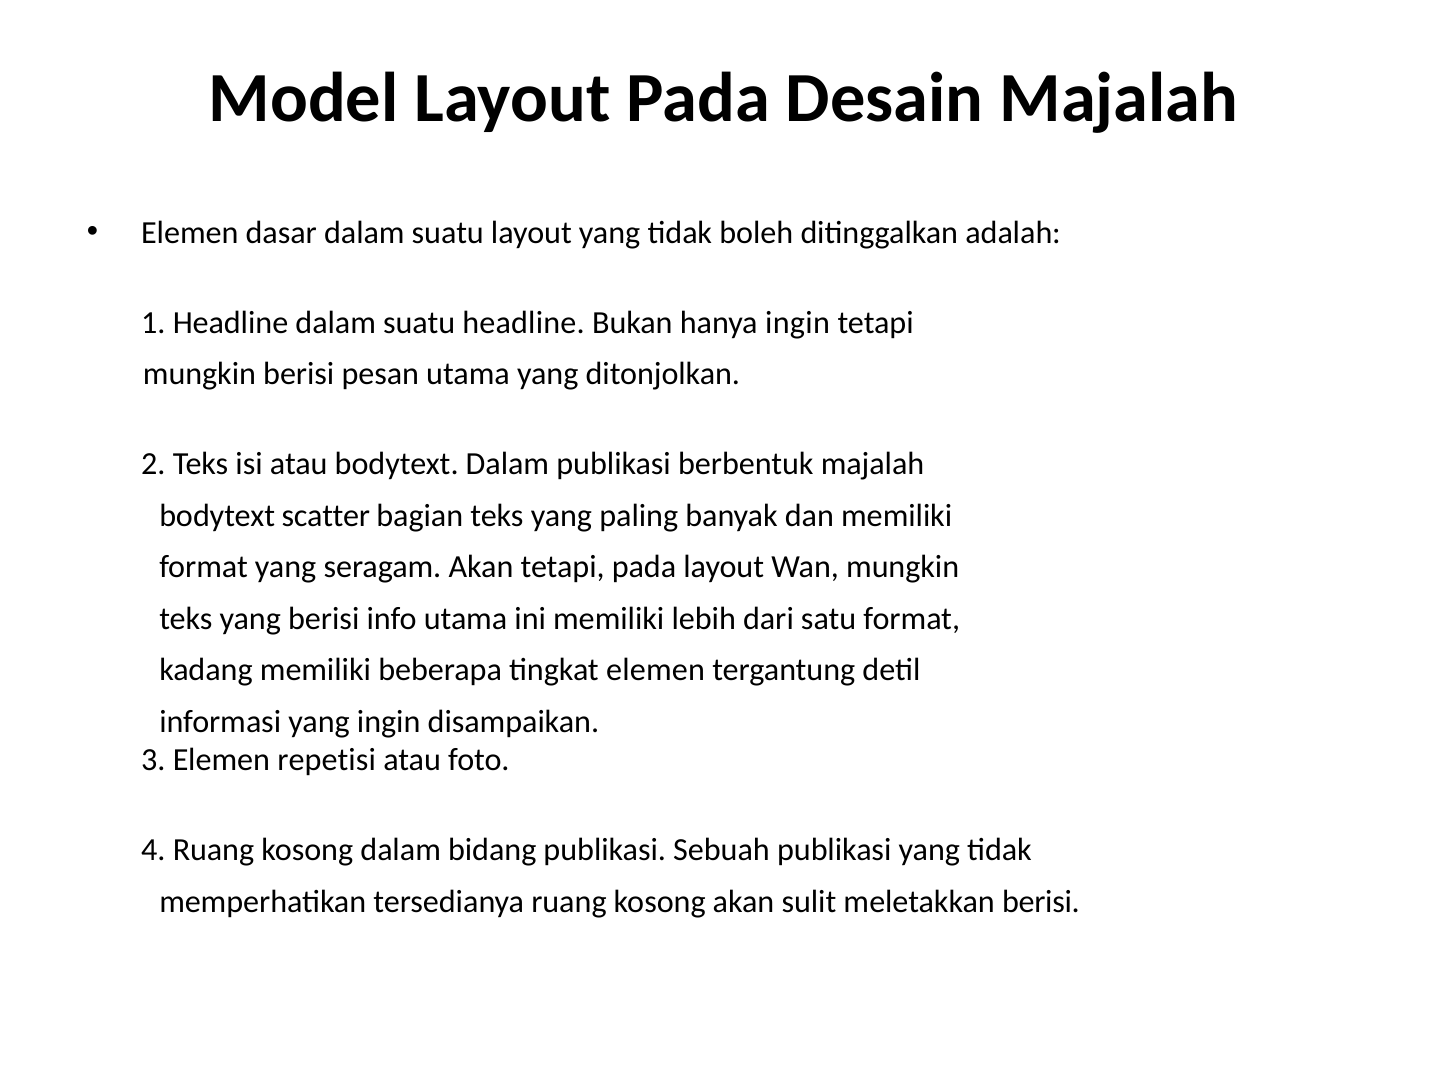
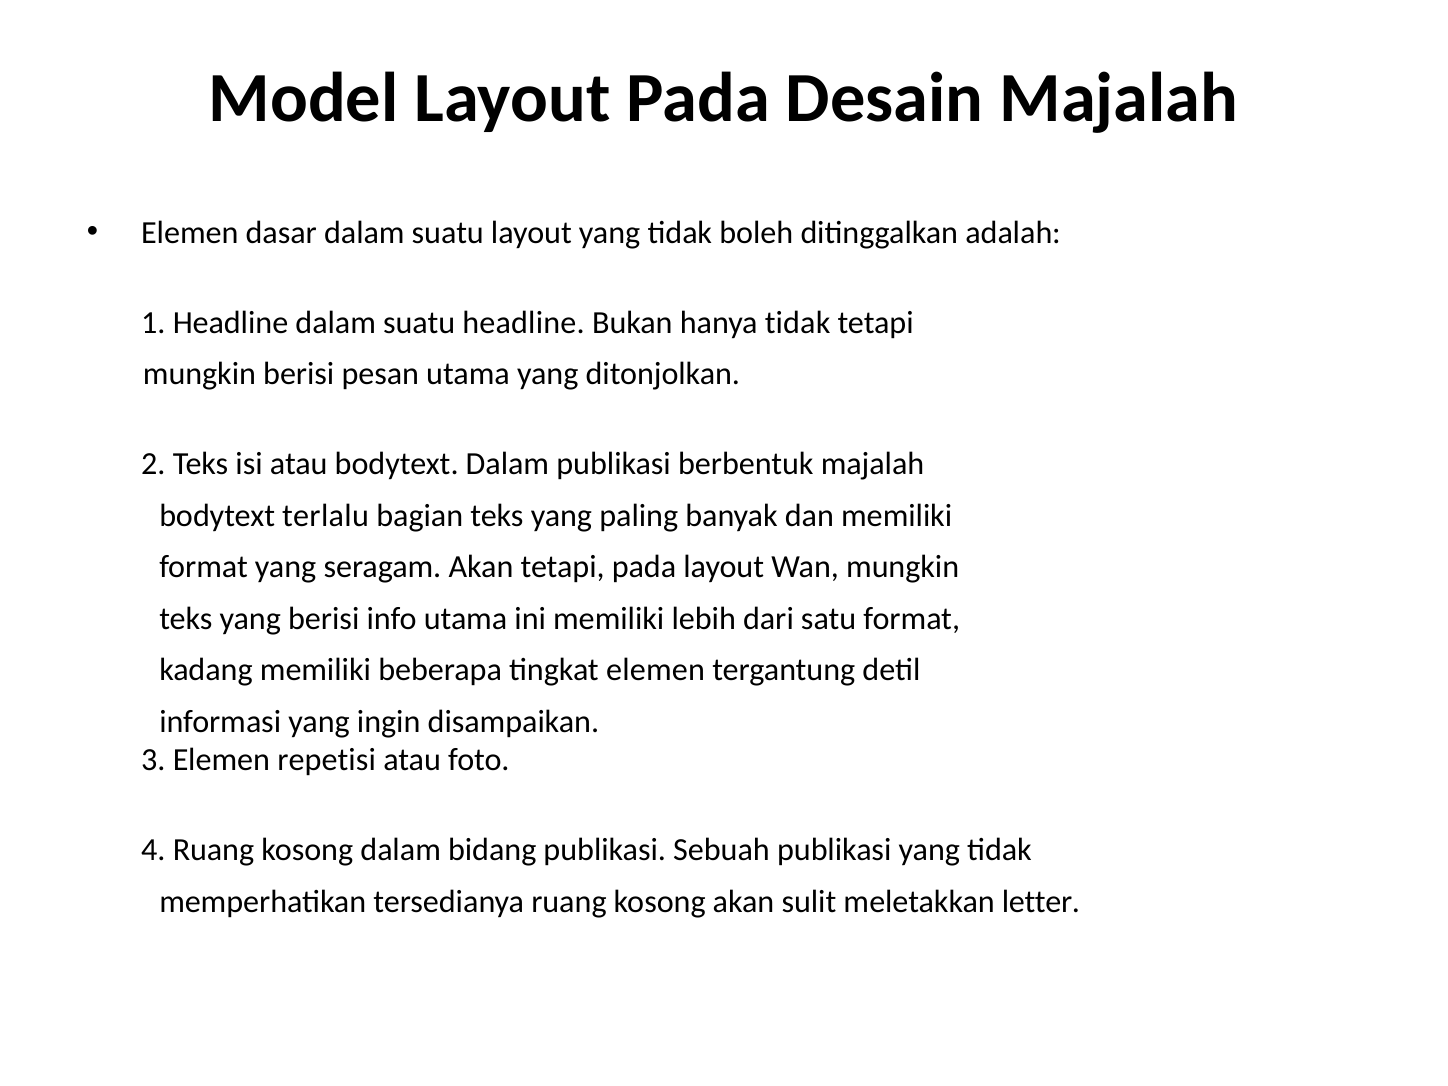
hanya ingin: ingin -> tidak (798, 322)
scatter: scatter -> terlalu (326, 516)
meletakkan berisi: berisi -> letter (1041, 902)
